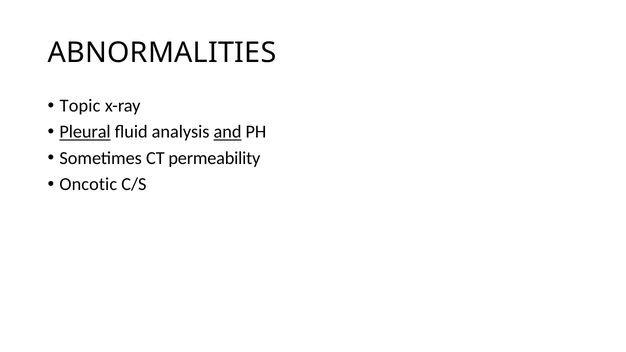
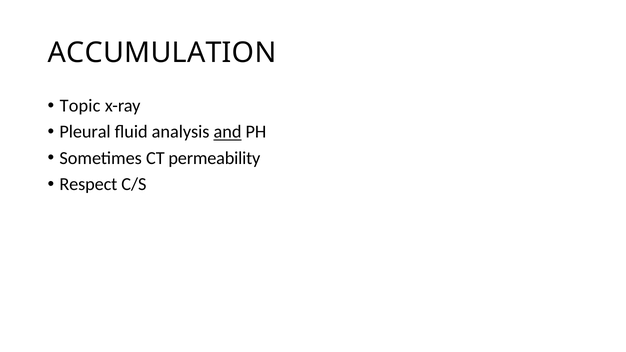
ABNORMALITIES: ABNORMALITIES -> ACCUMULATION (162, 53)
Pleural underline: present -> none (85, 132)
Oncotic: Oncotic -> Respect (88, 184)
